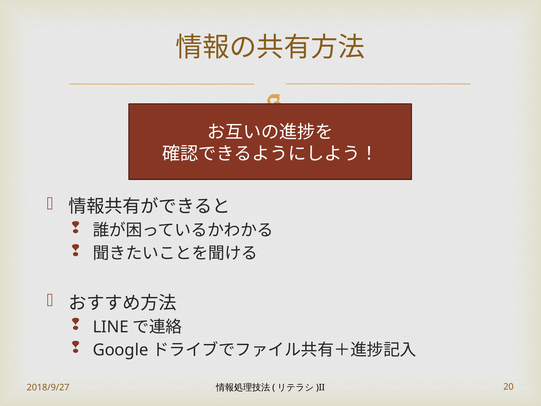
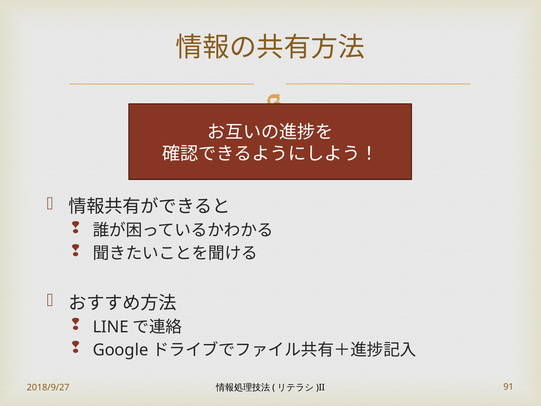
20: 20 -> 91 (508, 386)
